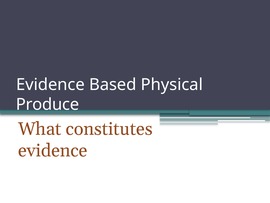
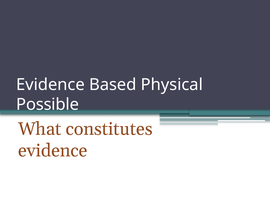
Produce: Produce -> Possible (48, 104)
